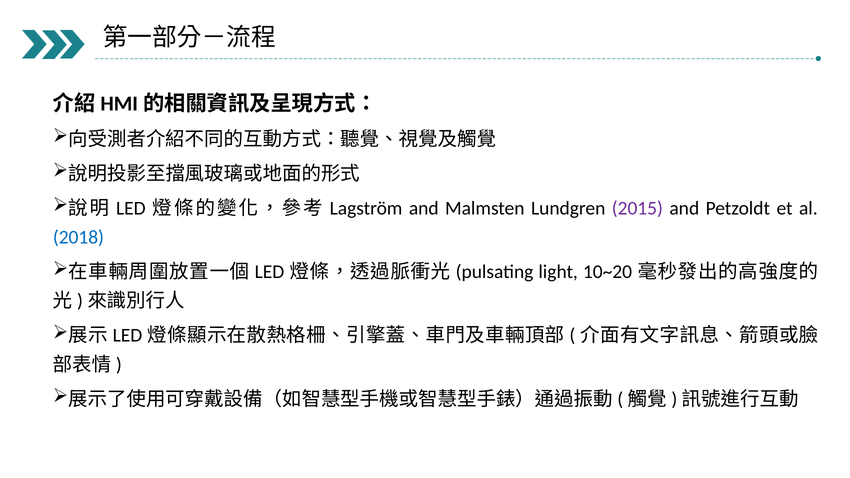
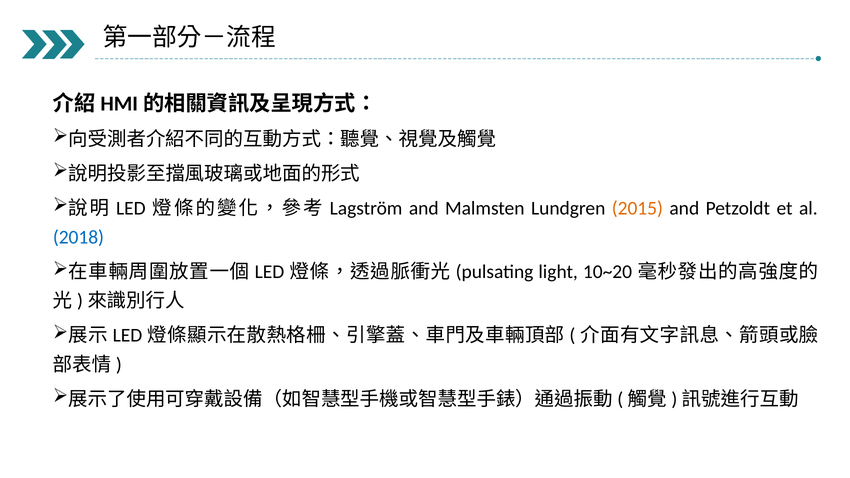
2015 colour: purple -> orange (637, 208)
